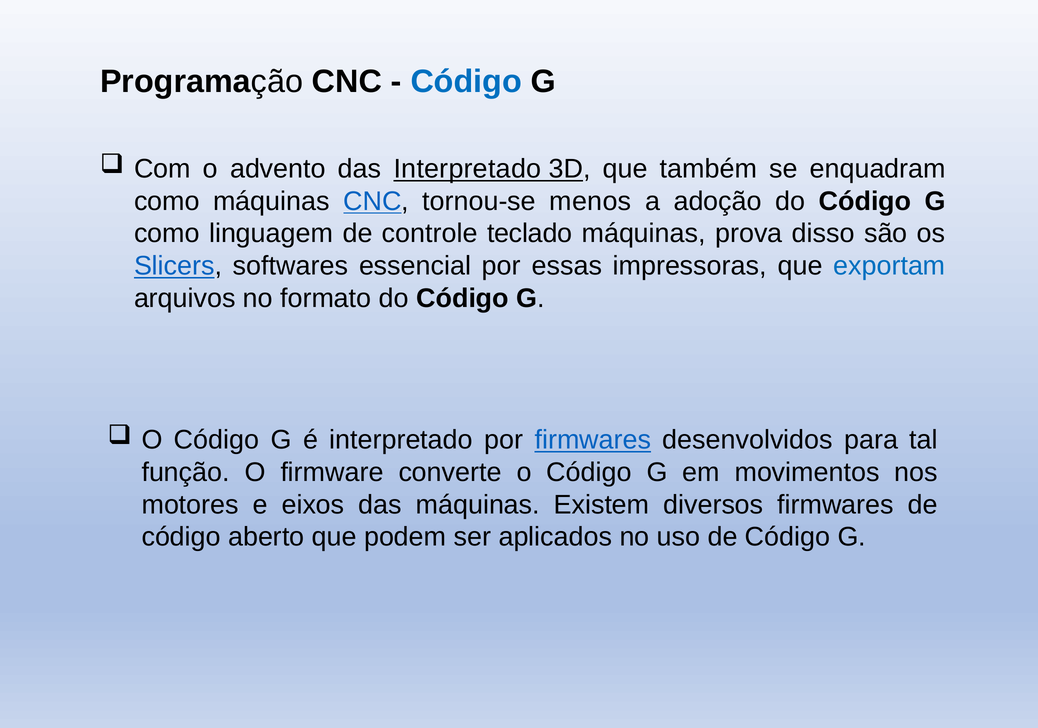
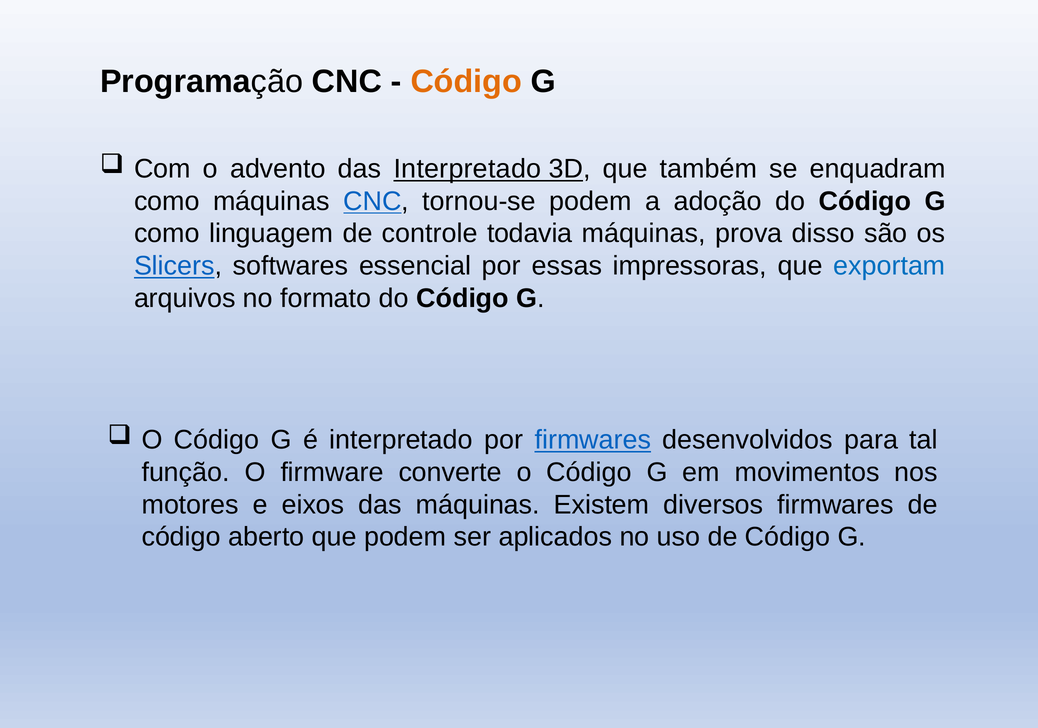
Código colour: blue -> orange (466, 81)
tornou-se menos: menos -> podem (591, 201)
teclado: teclado -> todavia (530, 233)
